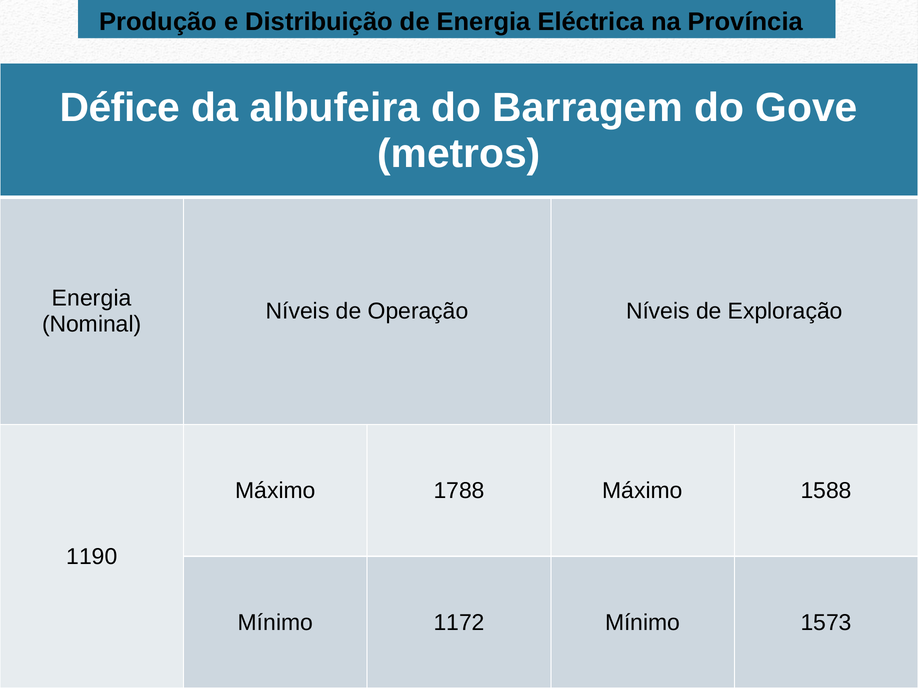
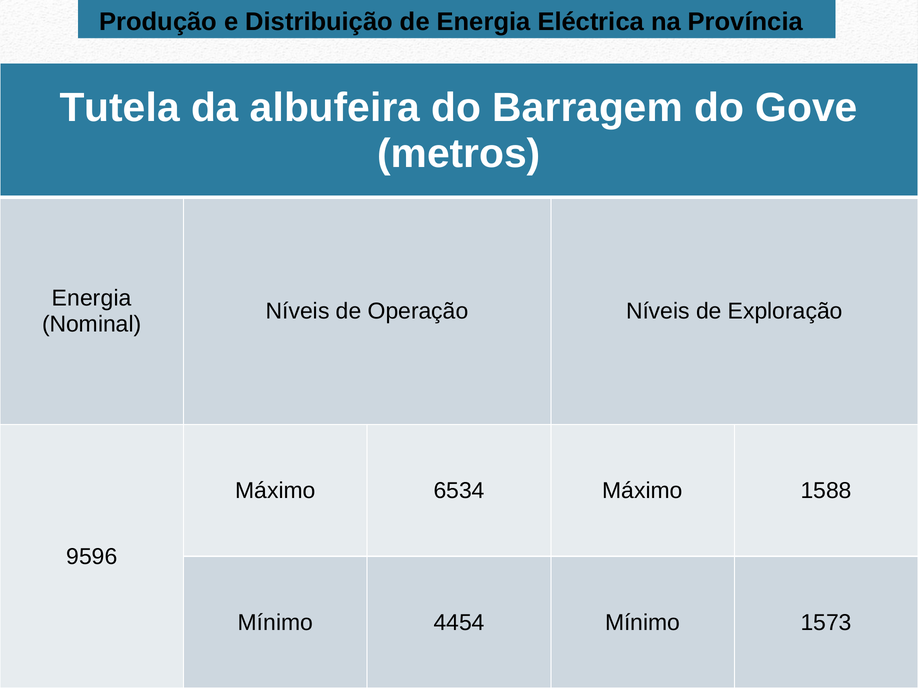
Défice: Défice -> Tutela (120, 108)
1788: 1788 -> 6534 (459, 491)
1190: 1190 -> 9596 (92, 557)
1172: 1172 -> 4454 (459, 623)
